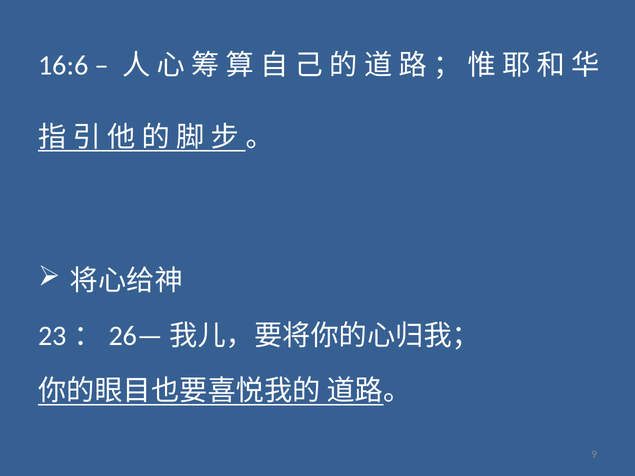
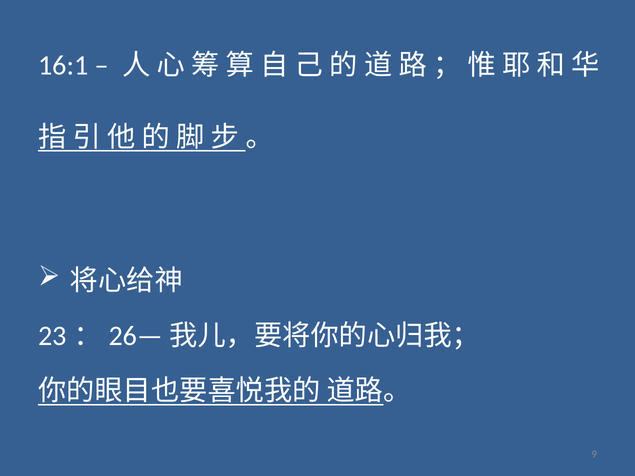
16:6: 16:6 -> 16:1 (63, 65)
